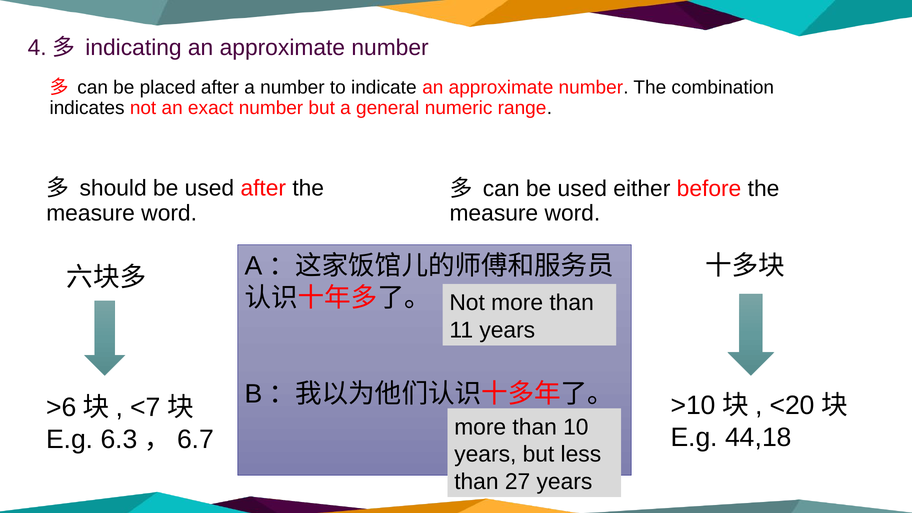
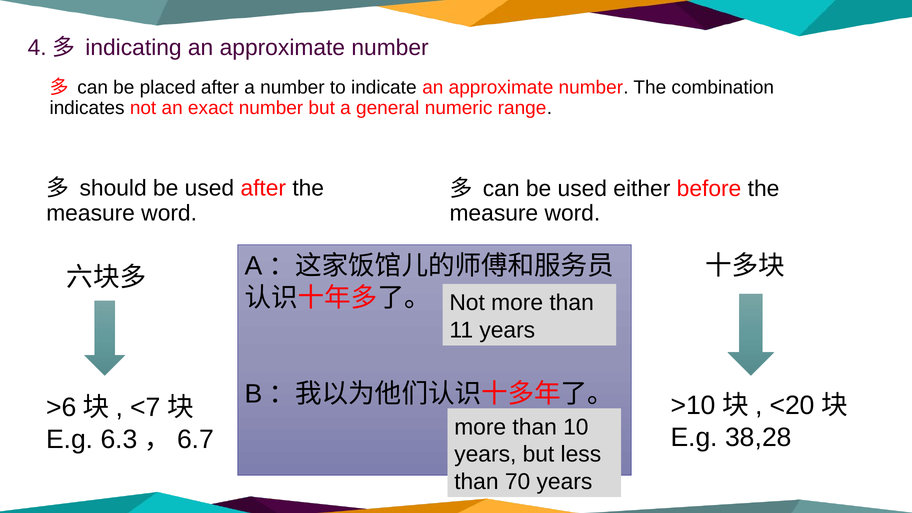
44,18: 44,18 -> 38,28 (758, 437)
27: 27 -> 70 (518, 482)
